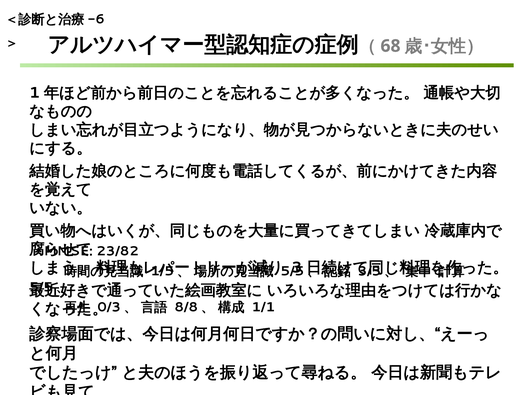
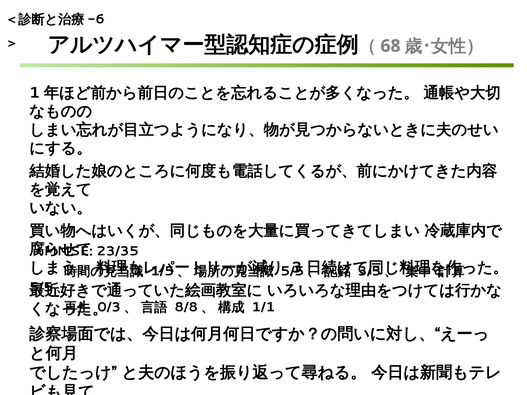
23/82: 23/82 -> 23/35 (118, 251)
